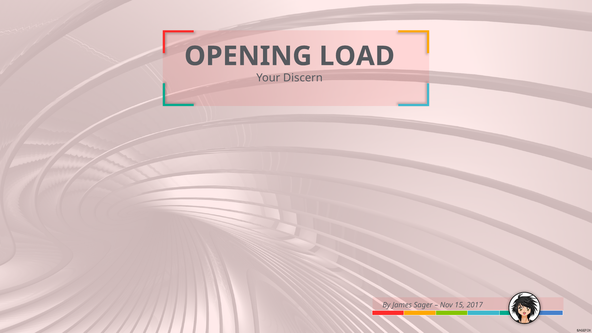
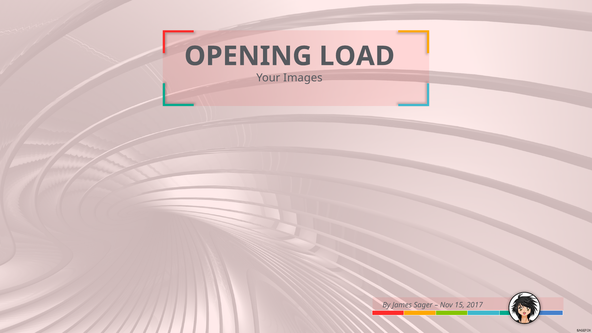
Discern: Discern -> Images (303, 78)
